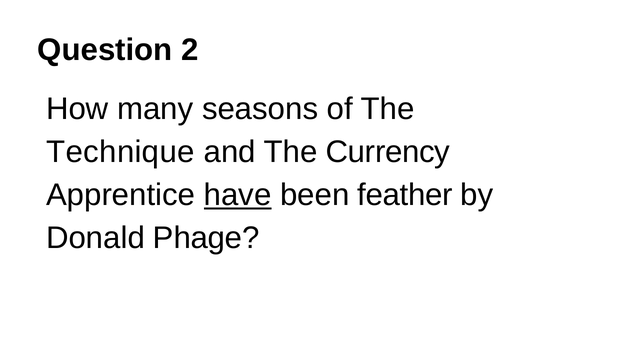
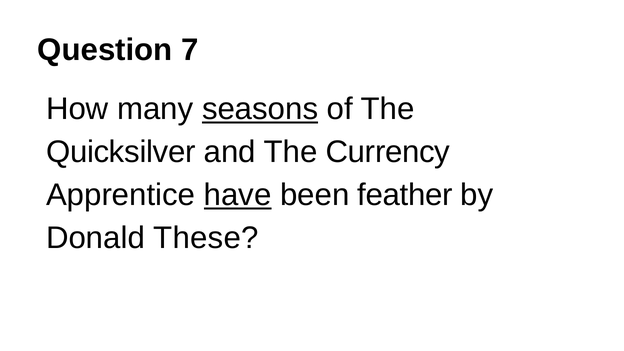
2: 2 -> 7 (190, 50)
seasons underline: none -> present (260, 109)
Technique: Technique -> Quicksilver (121, 152)
Phage: Phage -> These (206, 238)
